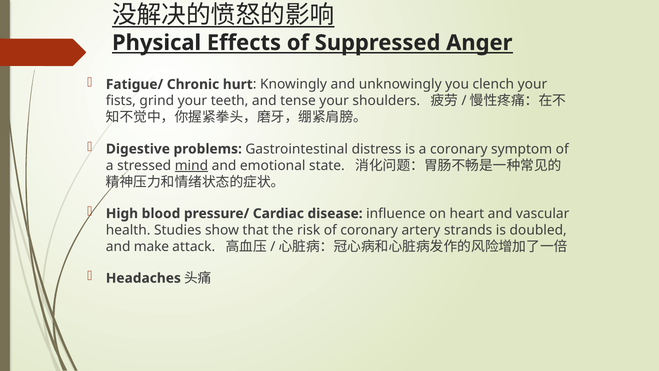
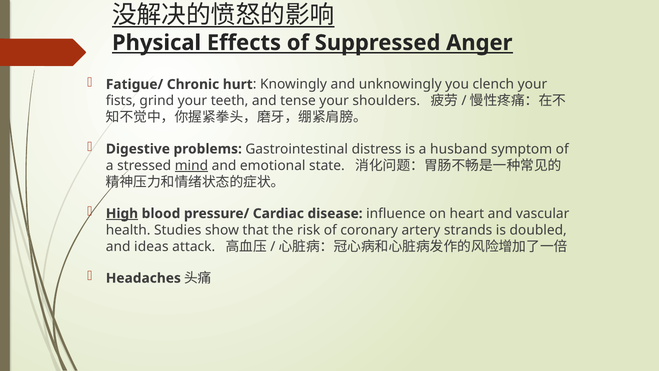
a coronary: coronary -> husband (459, 149)
High underline: none -> present (122, 213)
make: make -> ideas (151, 246)
